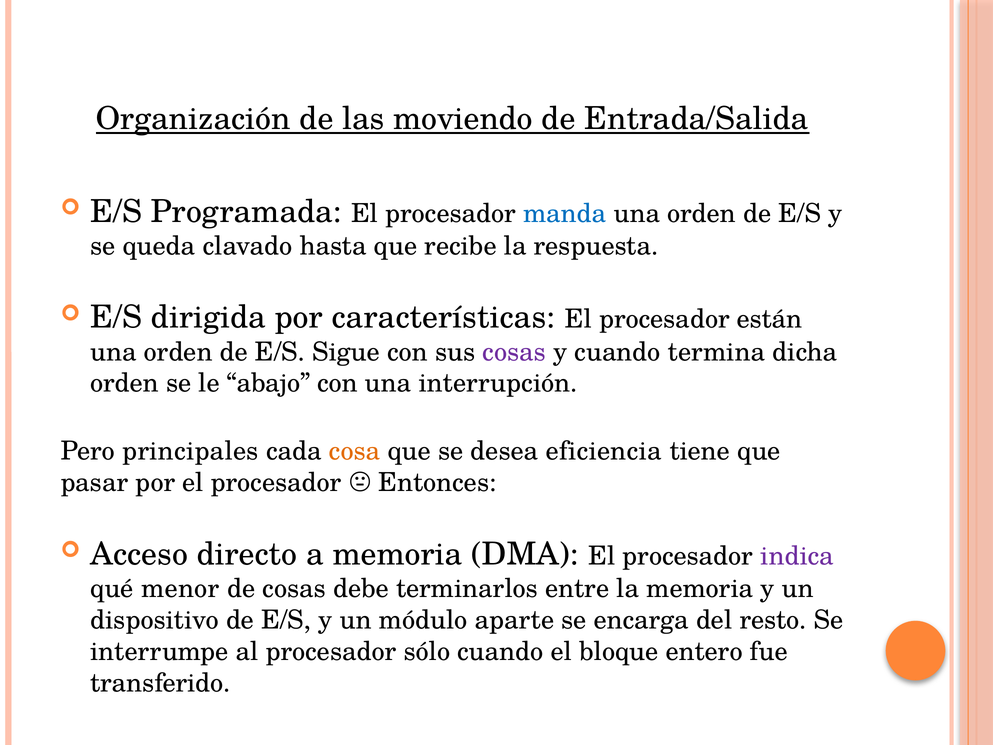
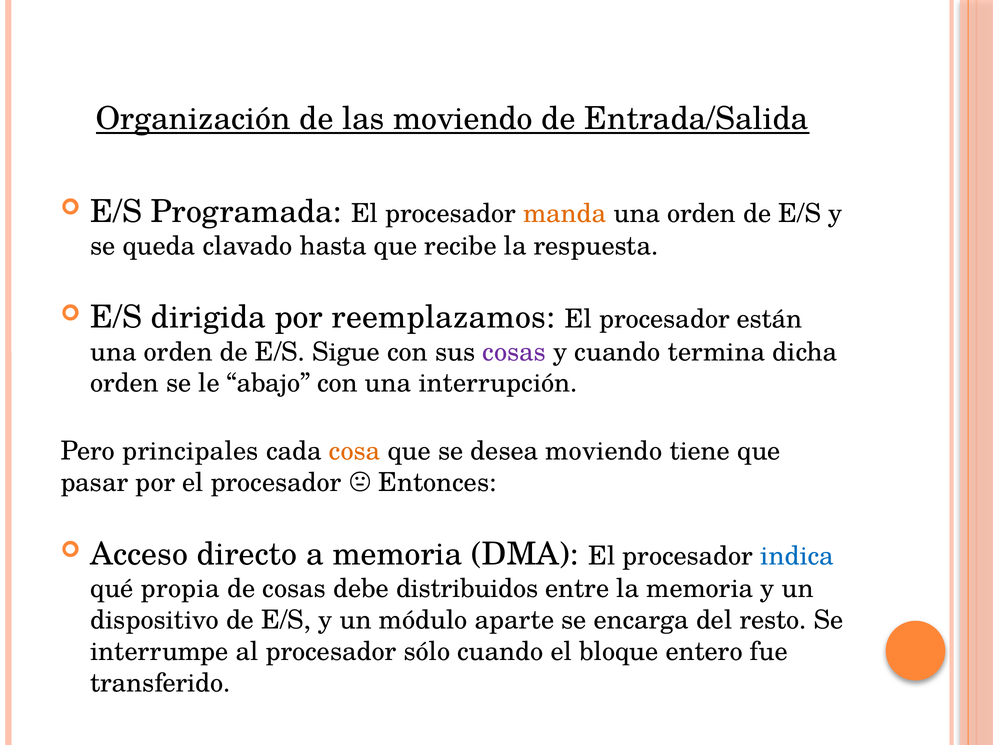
manda colour: blue -> orange (565, 213)
características: características -> reemplazamos (443, 317)
desea eficiencia: eficiencia -> moviendo (604, 451)
indica colour: purple -> blue (797, 556)
menor: menor -> propia (180, 588)
terminarlos: terminarlos -> distribuidos (467, 588)
